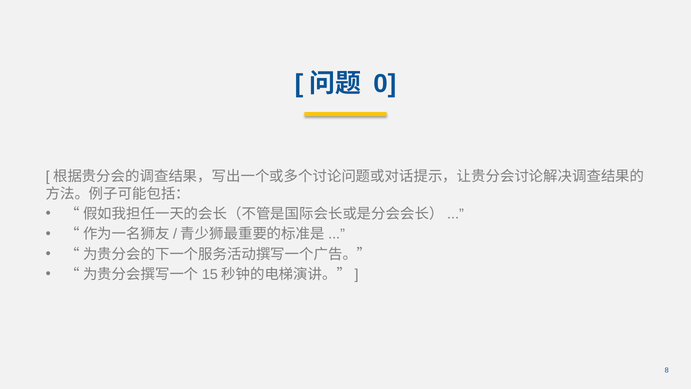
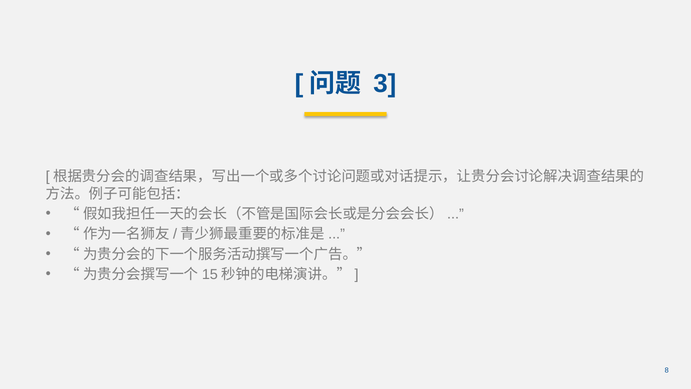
0: 0 -> 3 (385, 84)
